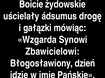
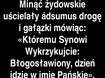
Boicie: Boicie -> Minąć (31, 4)
Wzgarda: Wzgarda -> Któremu (37, 40)
Zbawicielowi: Zbawicielowi -> Wykrzykujcie (52, 52)
